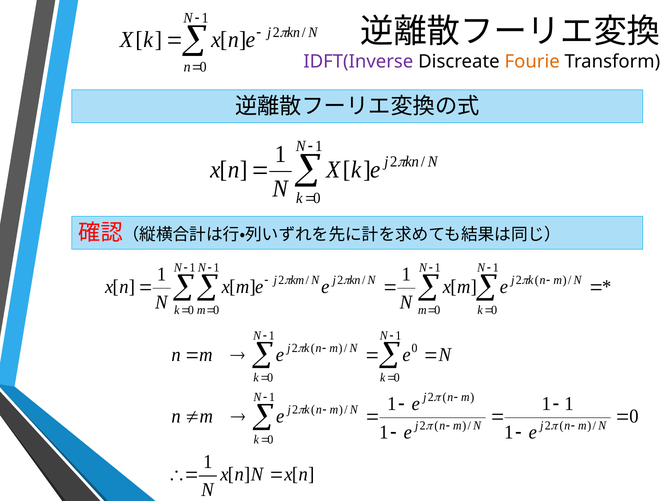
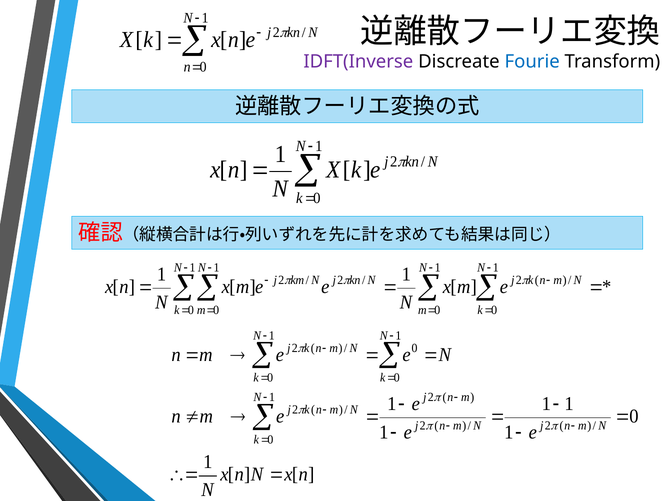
Fourie colour: orange -> blue (532, 62)
